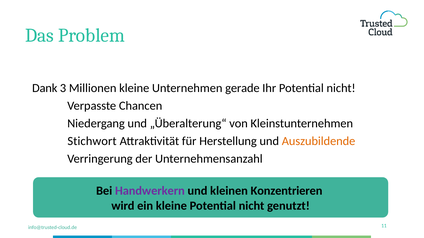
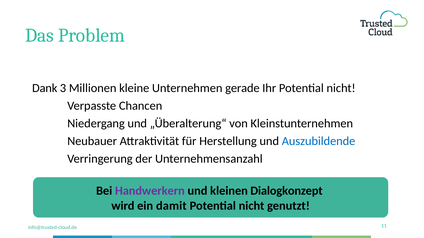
Stichwort: Stichwort -> Neubauer (92, 141)
Auszubildende colour: orange -> blue (319, 141)
Konzentrieren: Konzentrieren -> Dialogkonzept (287, 191)
ein kleine: kleine -> damit (171, 206)
